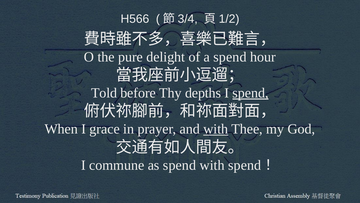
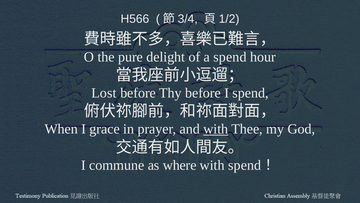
Told: Told -> Lost (104, 93)
Thy depths: depths -> before (203, 93)
spend underline: present -> none (250, 93)
as spend: spend -> where (180, 165)
